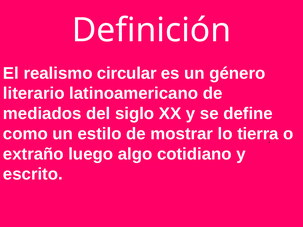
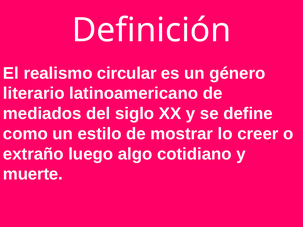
tierra: tierra -> creer (258, 134)
escrito: escrito -> muerte (33, 174)
